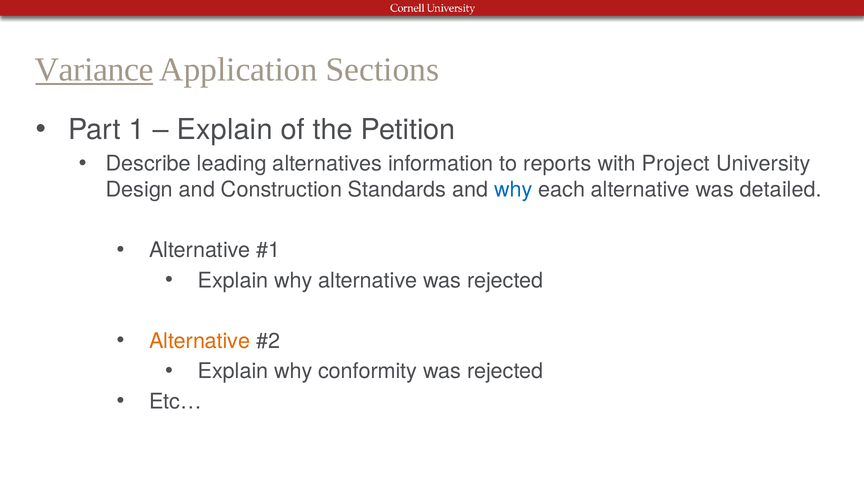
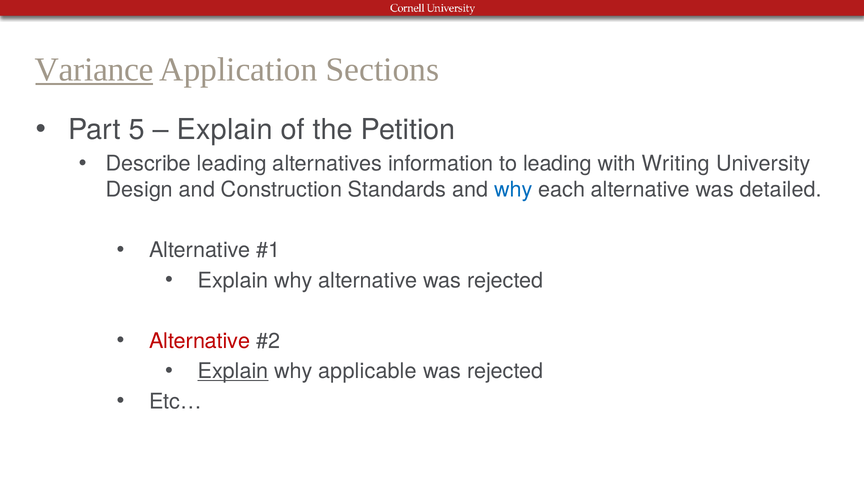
1: 1 -> 5 (137, 130)
to reports: reports -> leading (557, 164)
Project: Project -> Writing (676, 164)
Alternative colour: orange -> red (200, 341)
Explain underline: none -> present (233, 371)
conformity: conformity -> applicable (368, 371)
